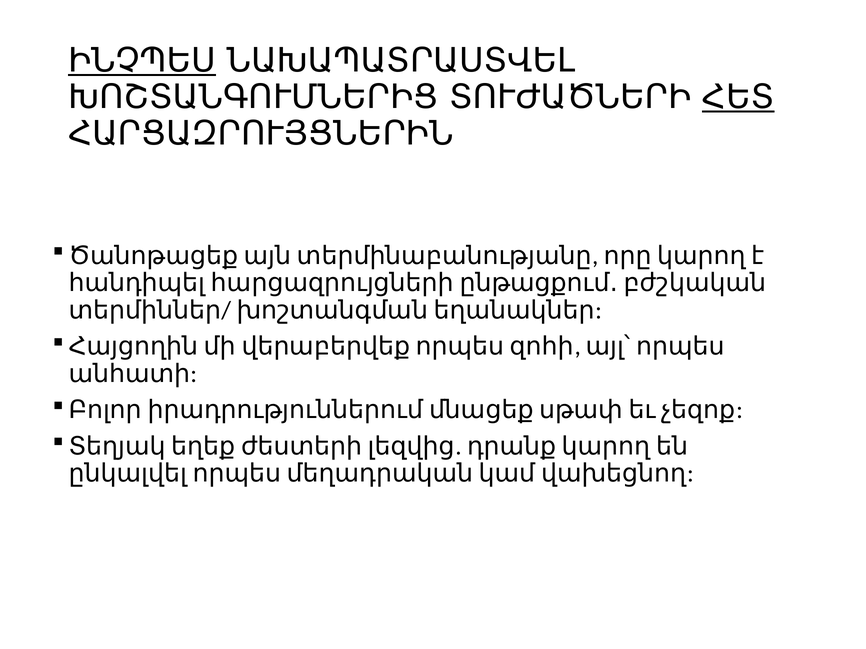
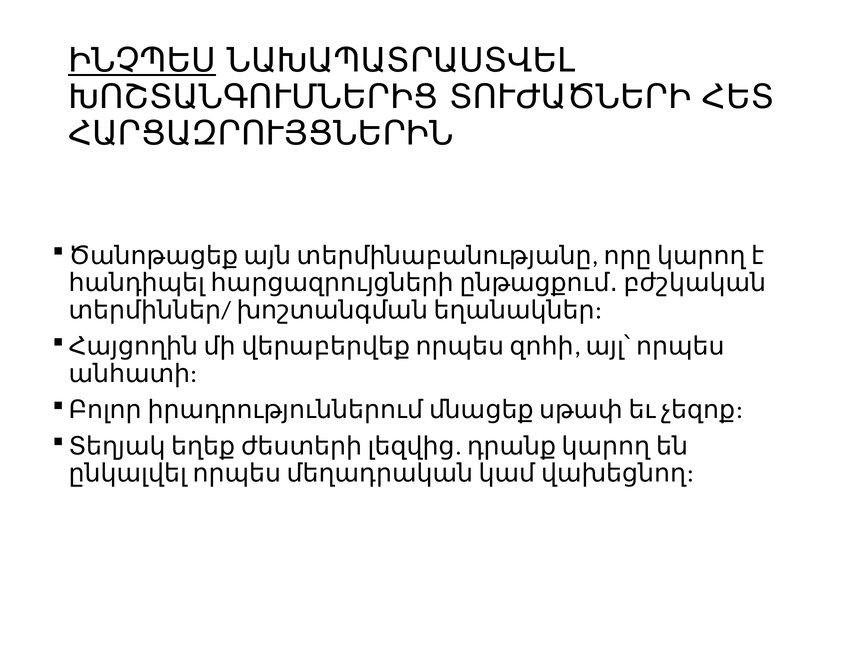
ՀԵՏ underline: present -> none (738, 97)
